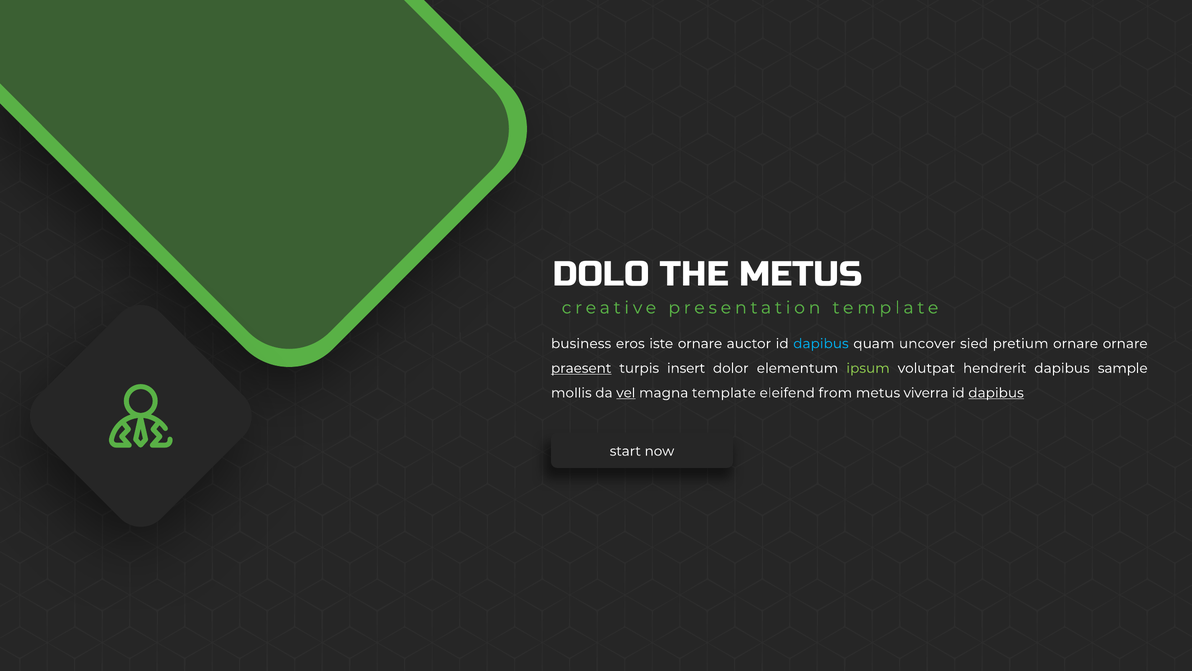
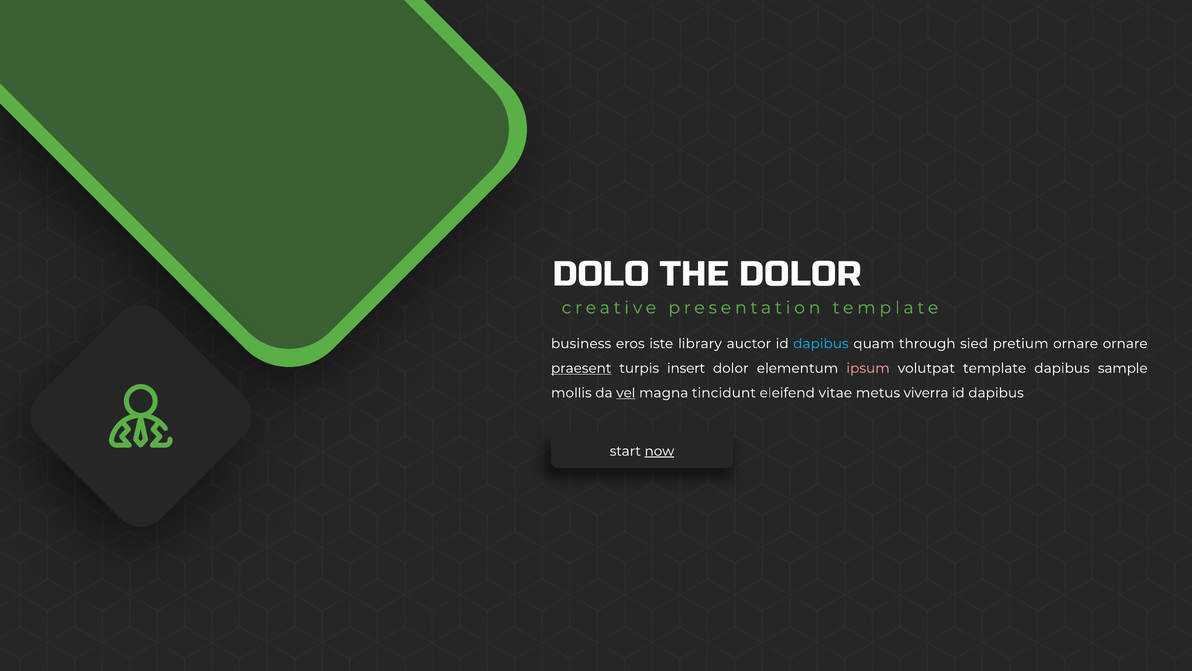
THE METUS: METUS -> DOLOR (801, 274)
iste ornare: ornare -> library (700, 343)
uncover: uncover -> through (927, 343)
ipsum colour: light green -> pink (868, 368)
volutpat hendrerit: hendrerit -> template (995, 368)
magna template: template -> tincidunt (724, 393)
from: from -> vitae (835, 393)
dapibus underline: present -> none (996, 393)
now underline: none -> present (659, 451)
